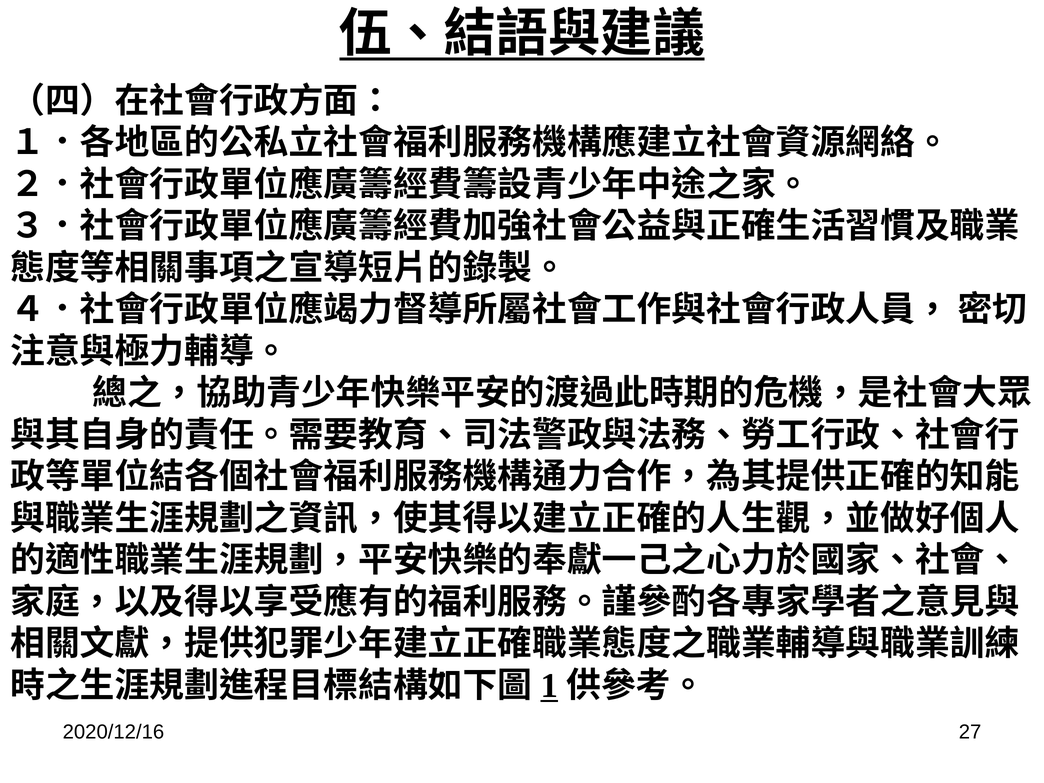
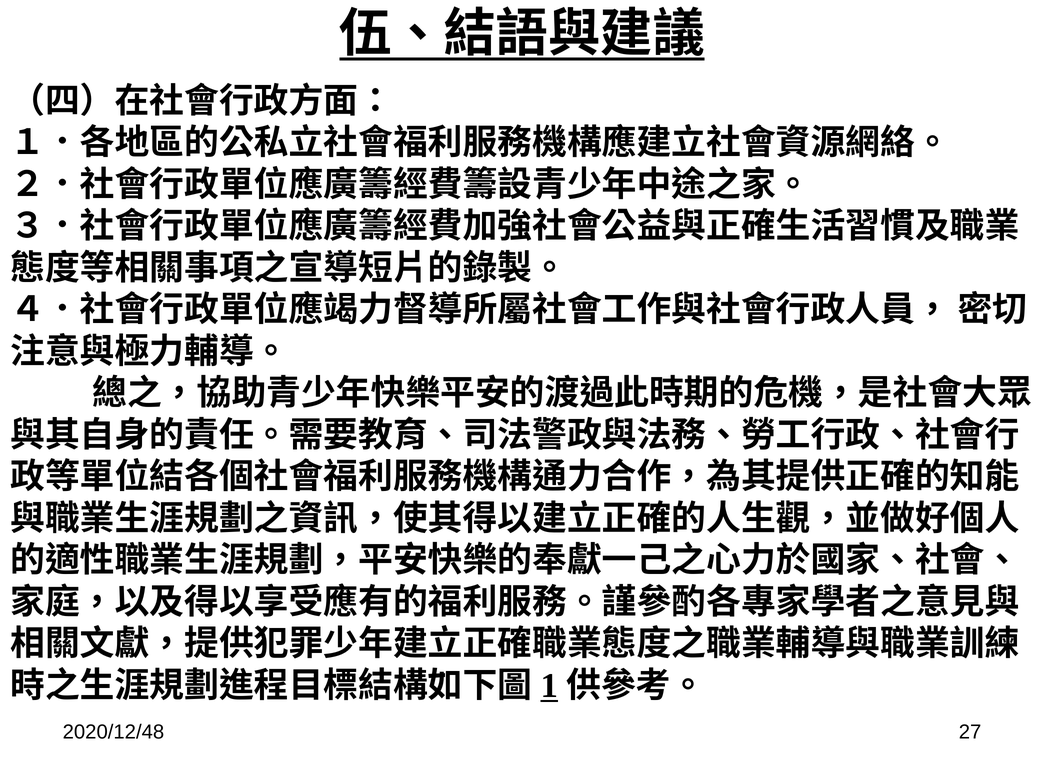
2020/12/16: 2020/12/16 -> 2020/12/48 (113, 732)
